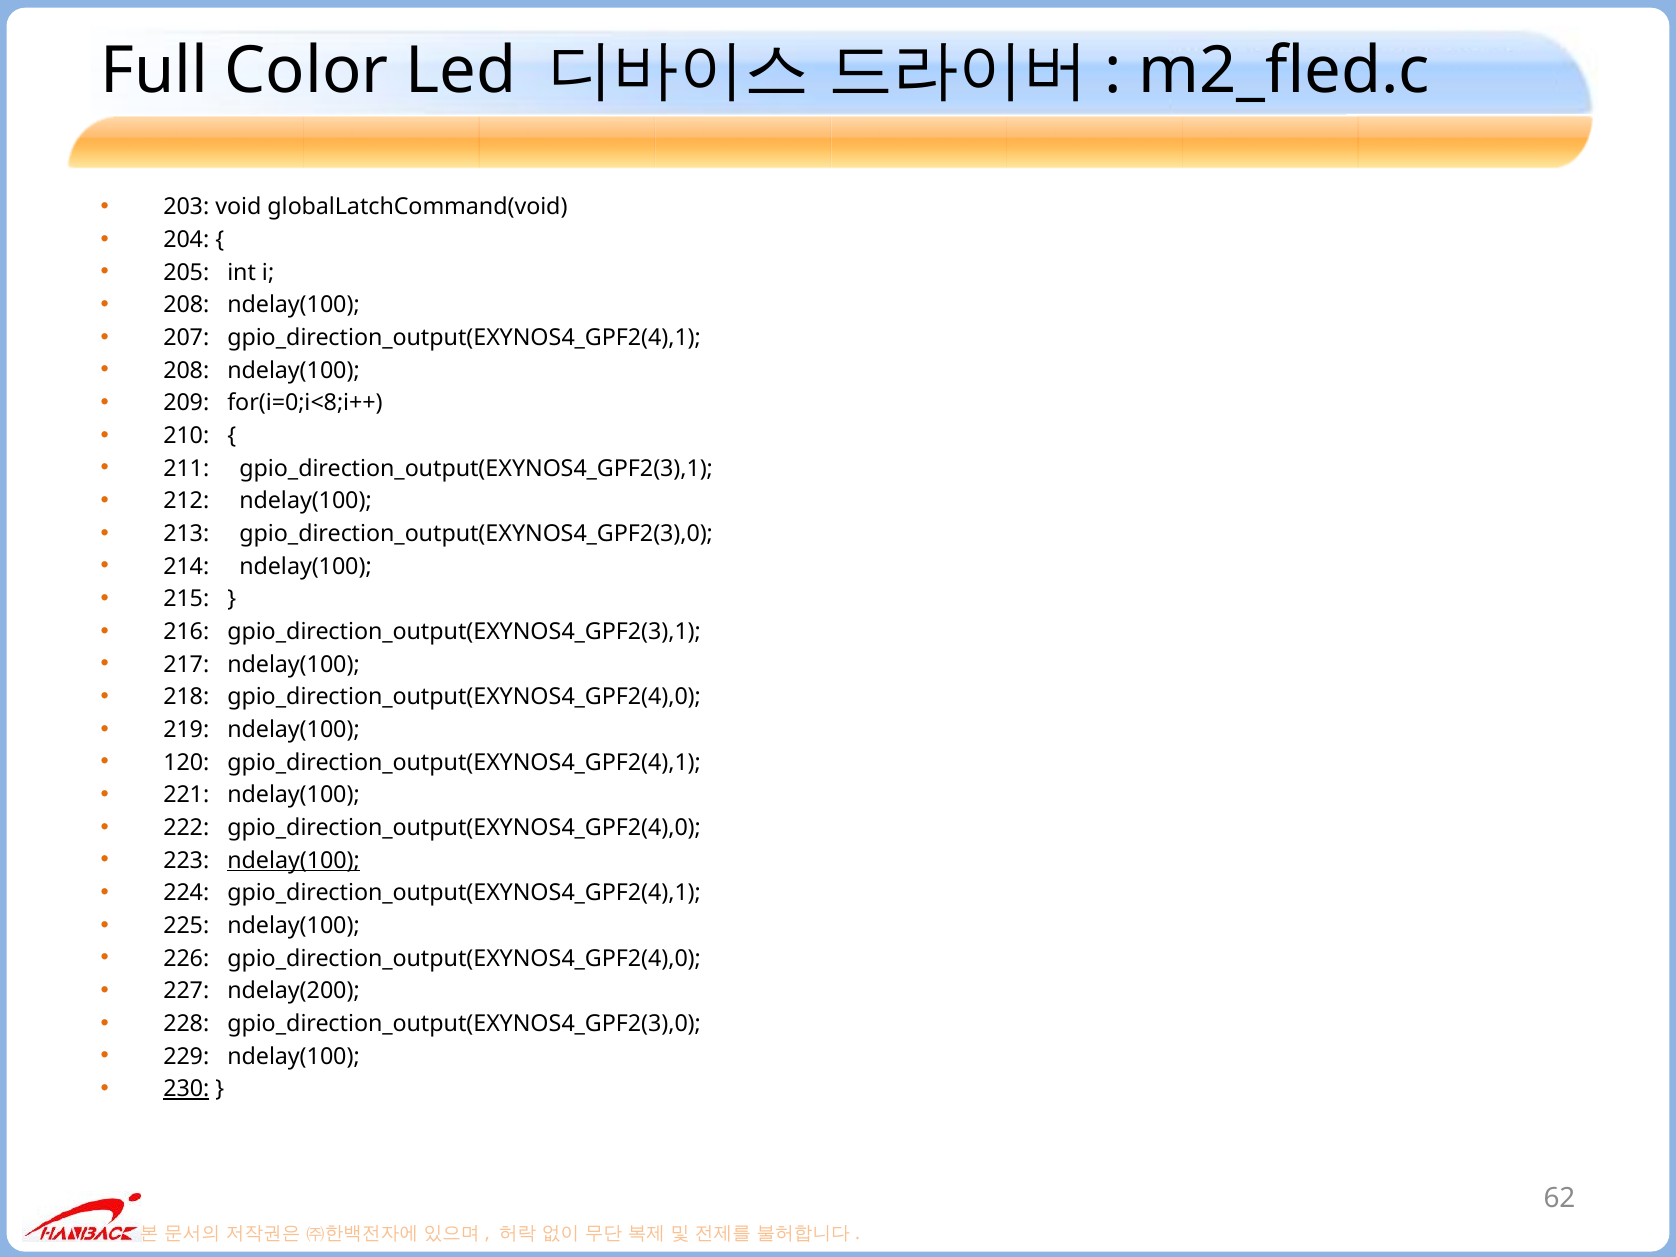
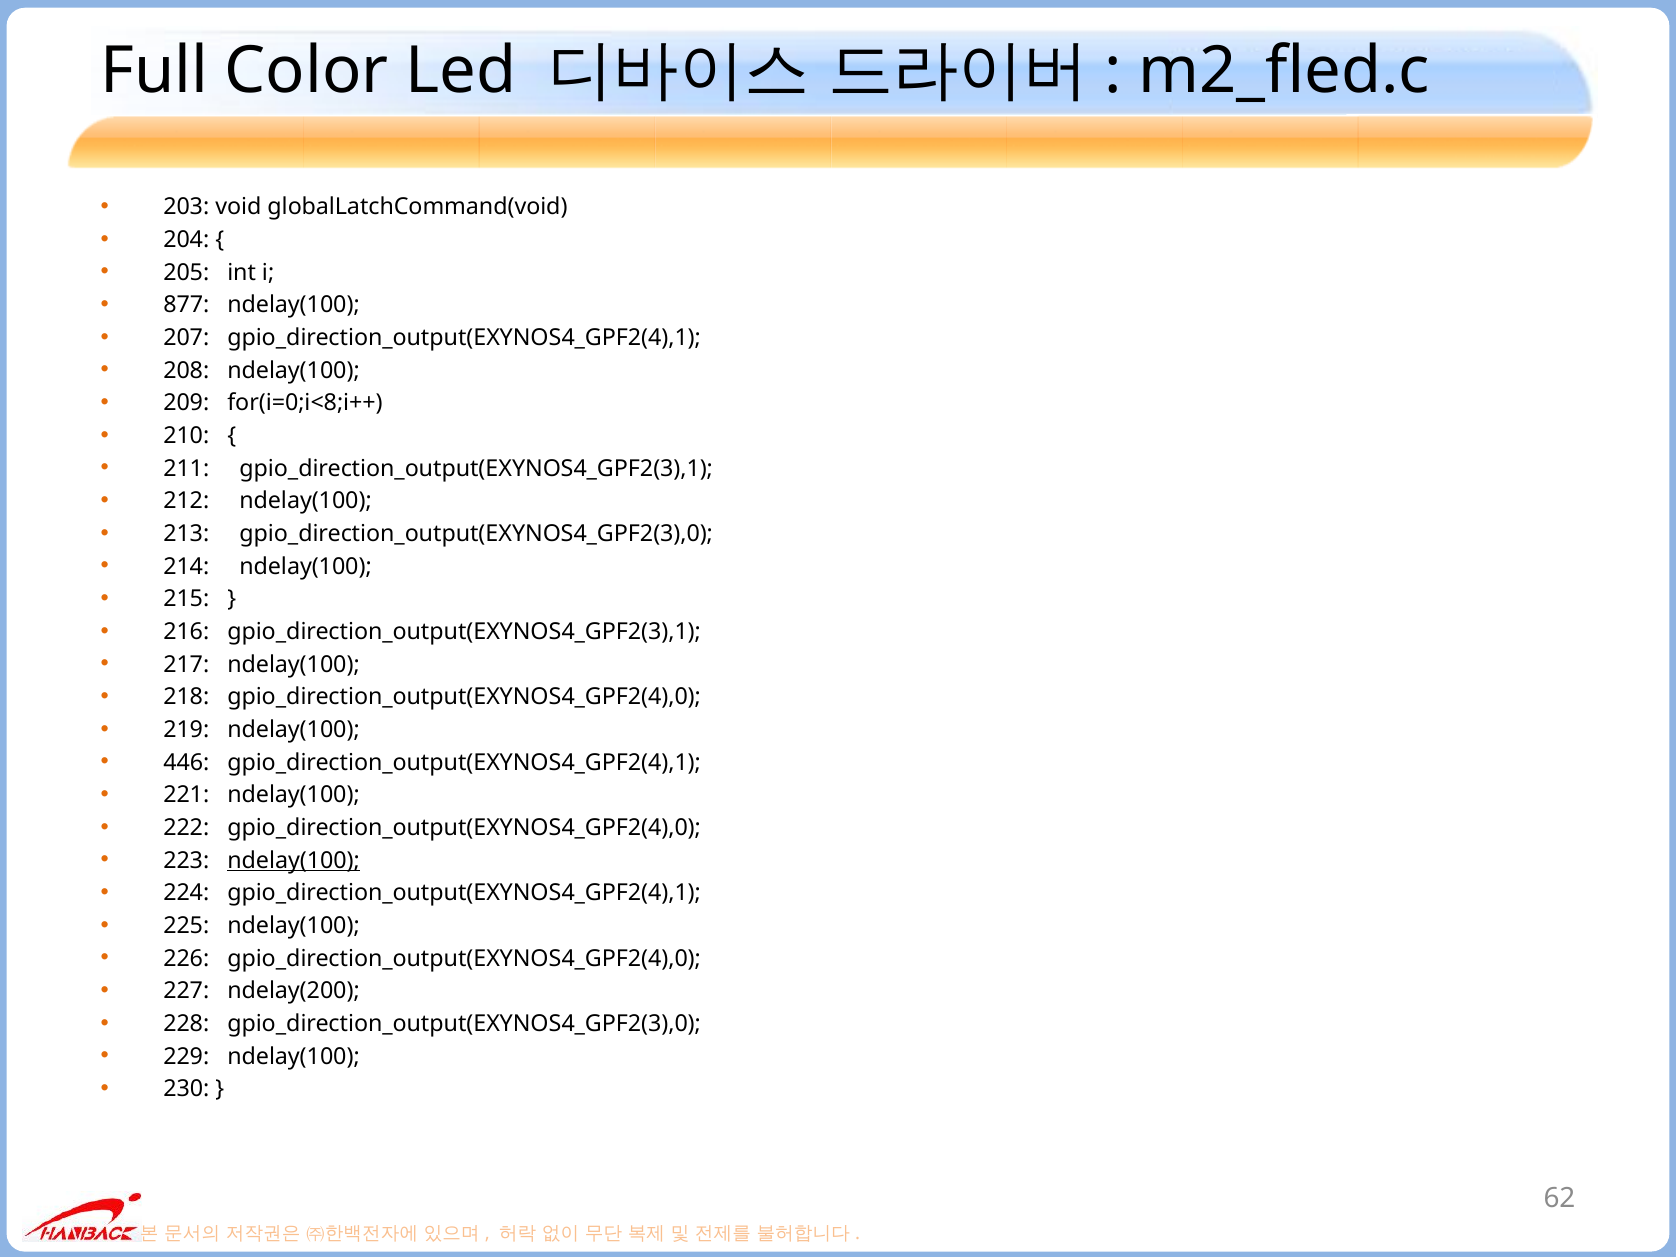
208: 208 -> 877 (186, 305)
120: 120 -> 446 (186, 763)
230 underline: present -> none (186, 1089)
